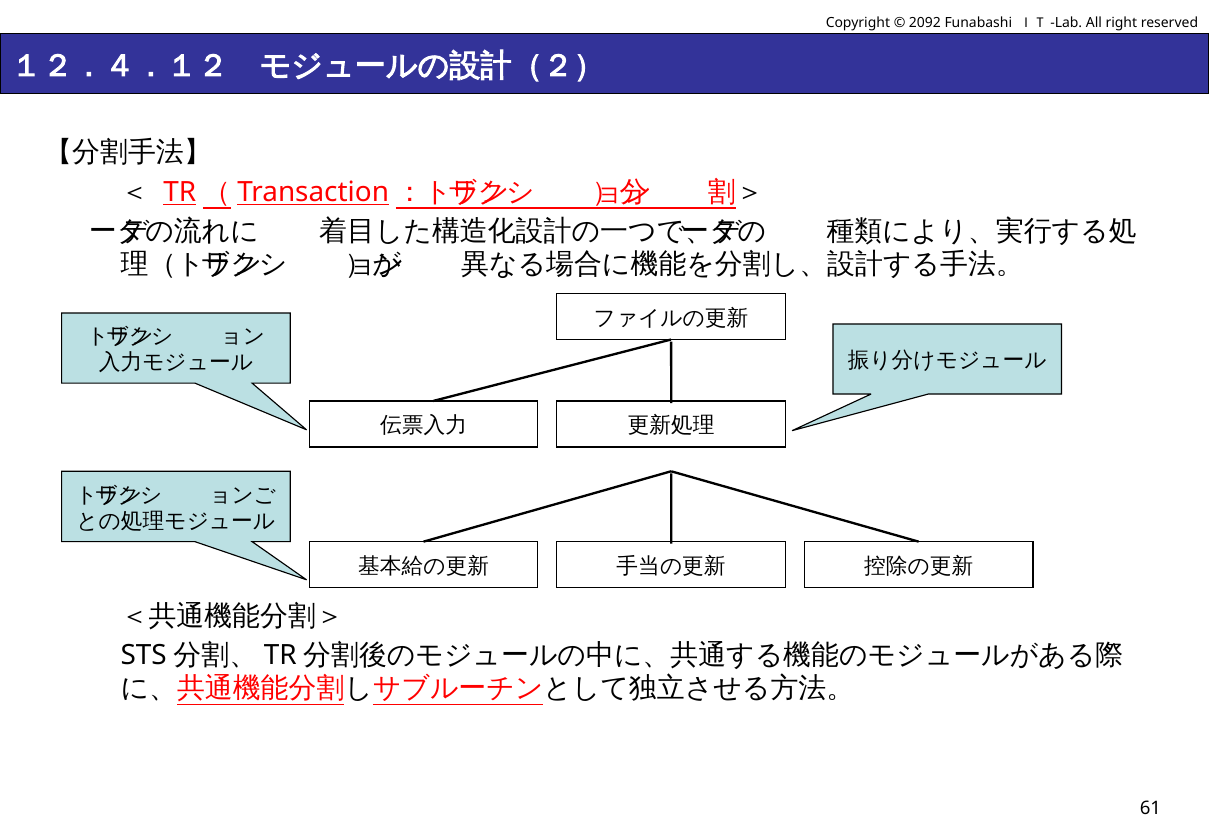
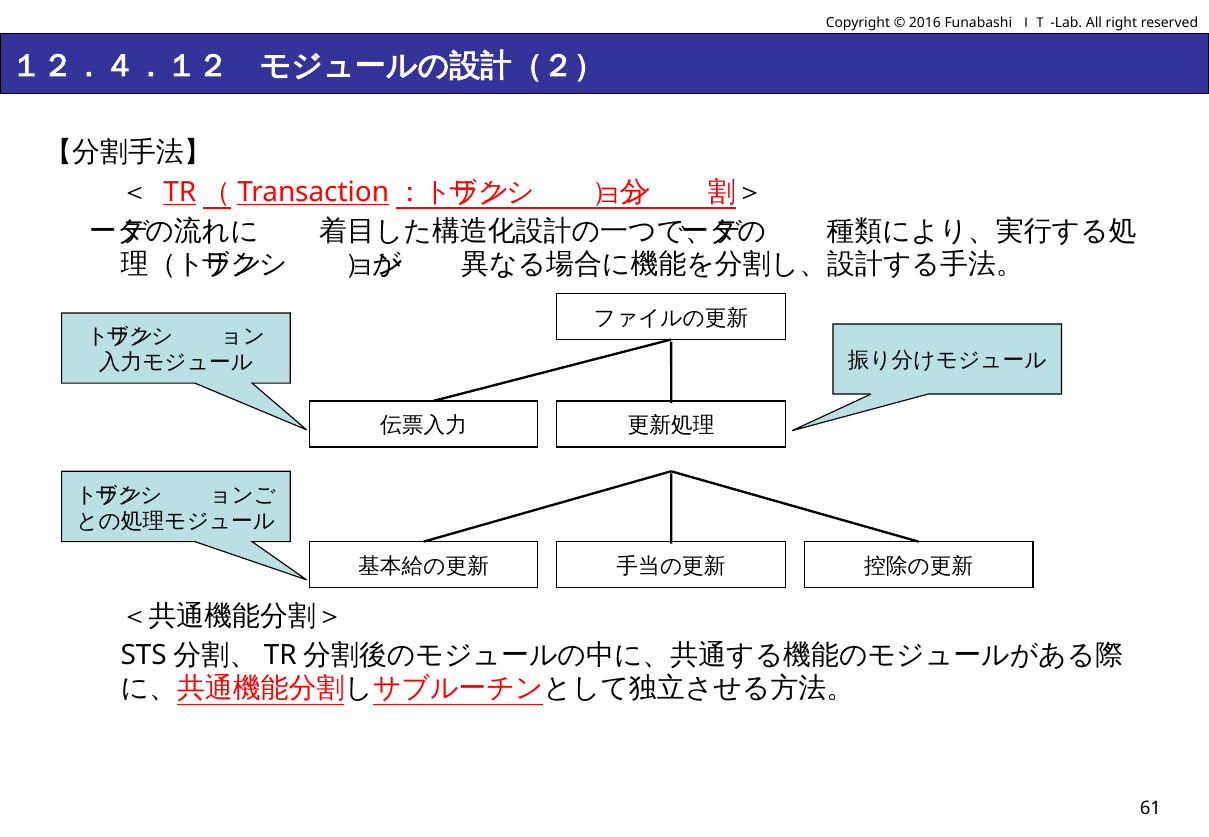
2092: 2092 -> 2016 (925, 23)
